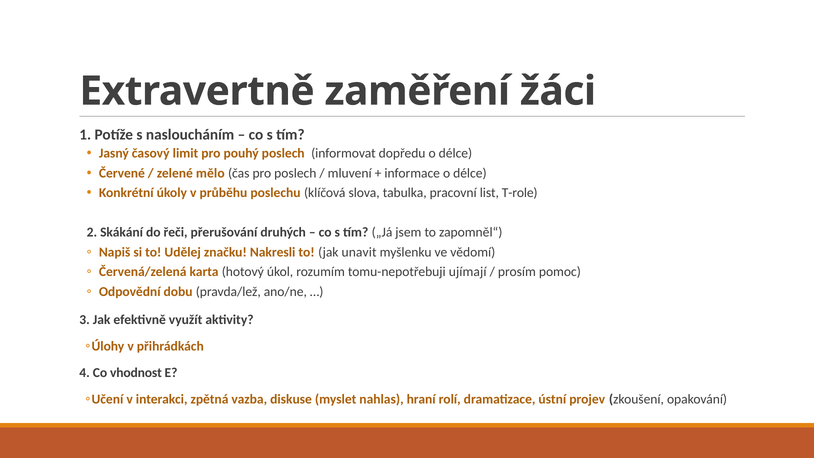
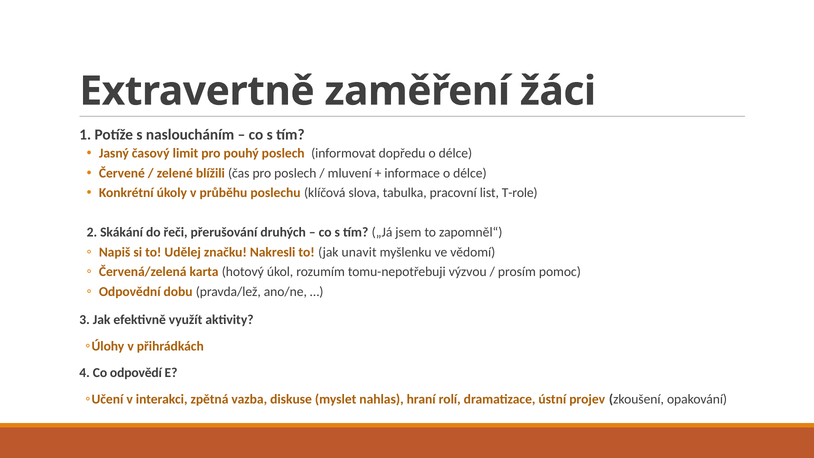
mělo: mělo -> blížili (210, 173)
ujímají: ujímají -> výzvou (468, 272)
vhodnost: vhodnost -> odpovědí (136, 373)
